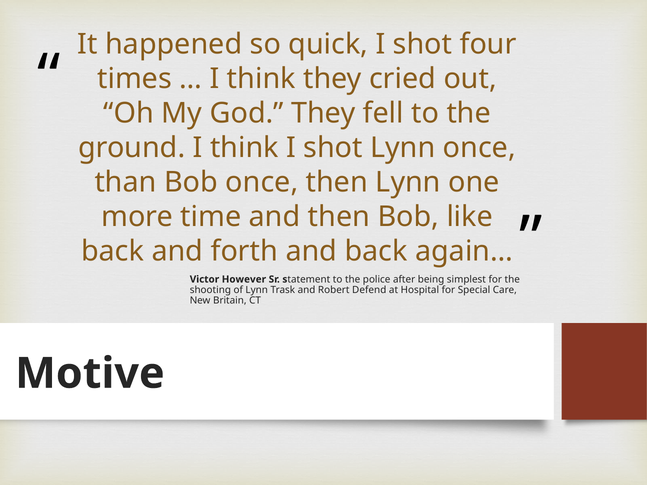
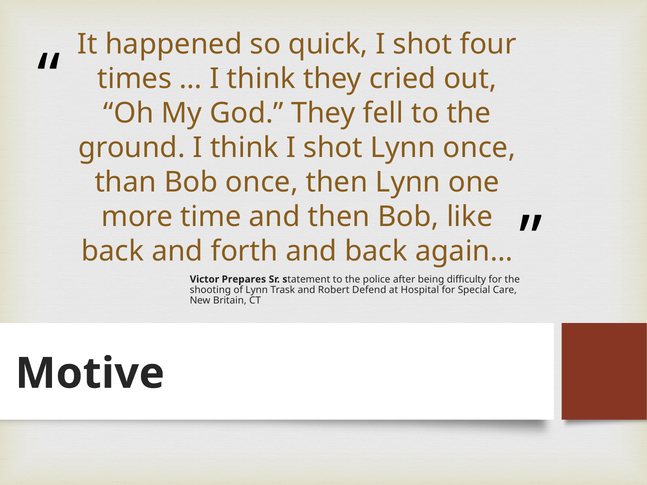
However: However -> Prepares (244, 279)
simplest: simplest -> difficulty (466, 279)
